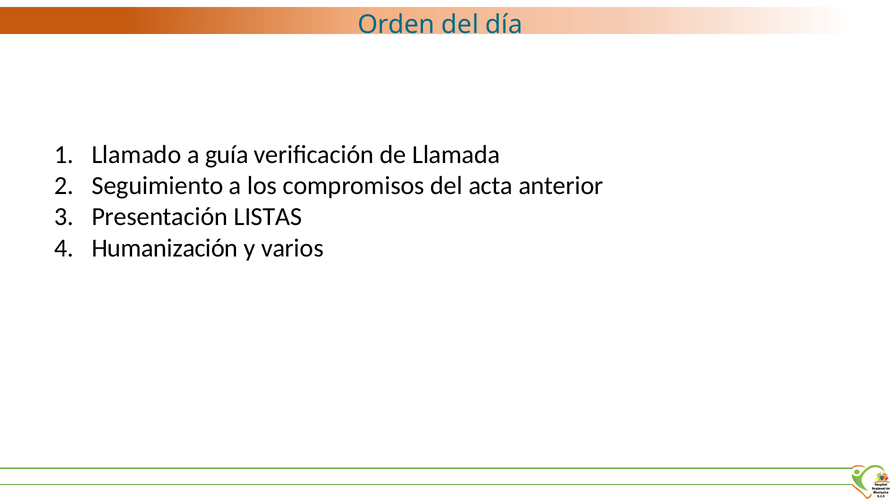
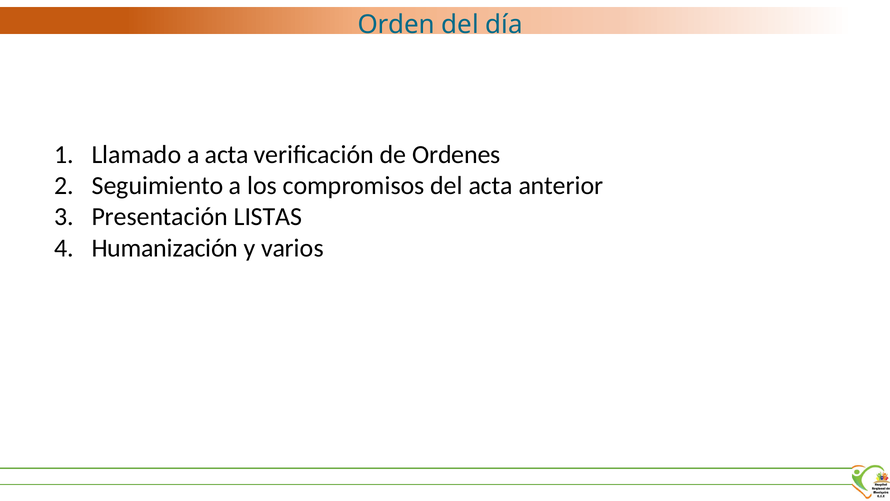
a guía: guía -> acta (227, 154)
Llamada: Llamada -> Ordenes (456, 154)
